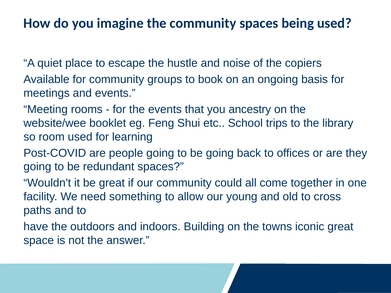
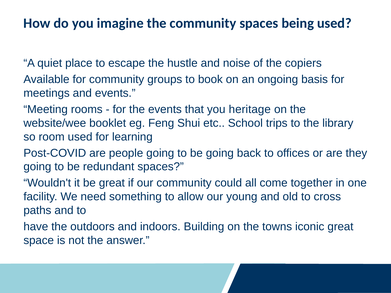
ancestry: ancestry -> heritage (250, 110)
